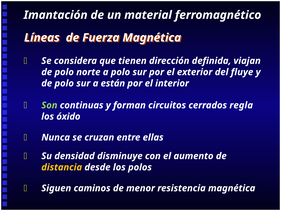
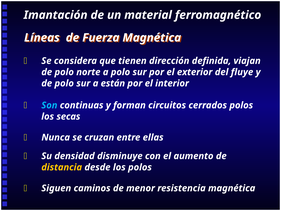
Son colour: light green -> light blue (49, 105)
cerrados regla: regla -> polos (241, 105)
óxido: óxido -> secas (68, 116)
